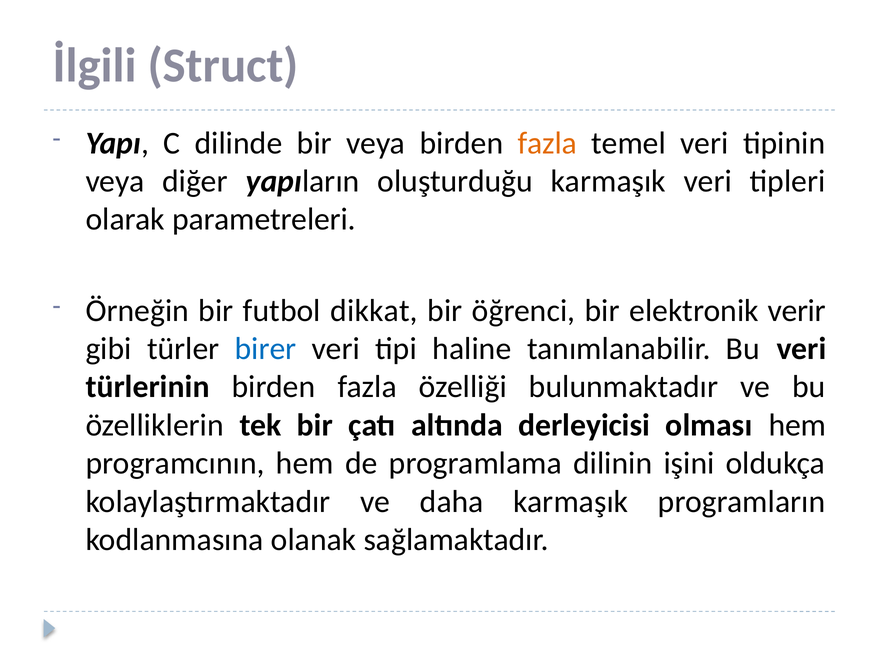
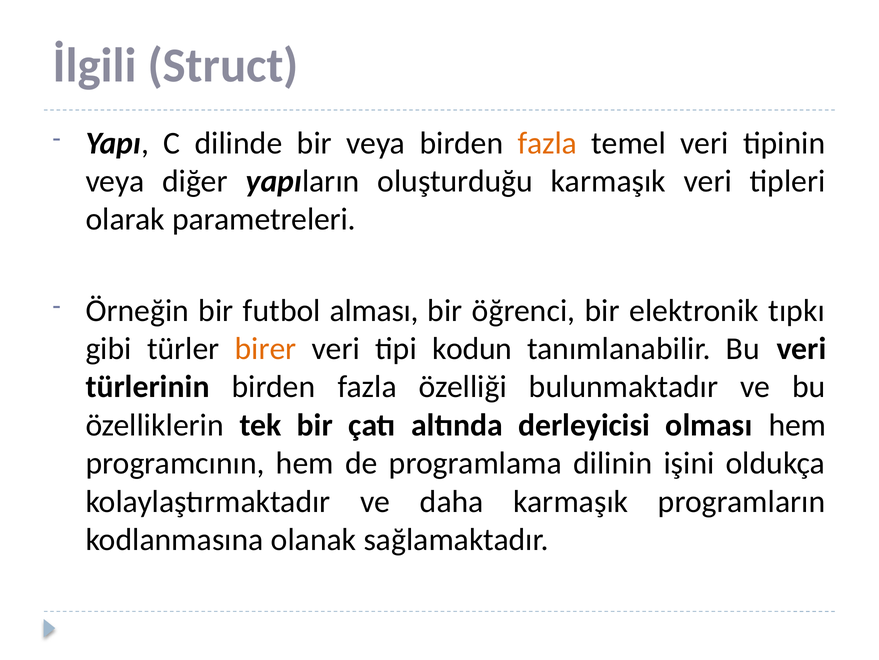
dikkat: dikkat -> alması (374, 310)
verir: verir -> tıpkı (797, 310)
birer colour: blue -> orange (266, 348)
haline: haline -> kodun (472, 348)
